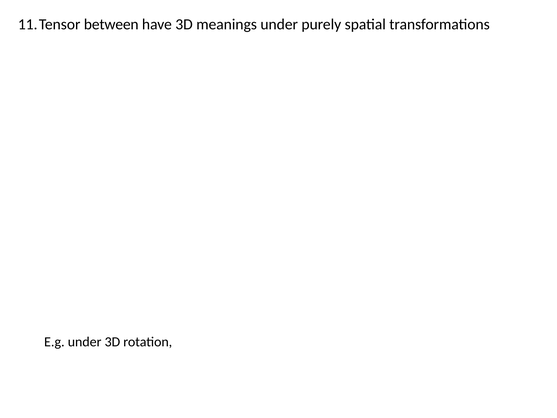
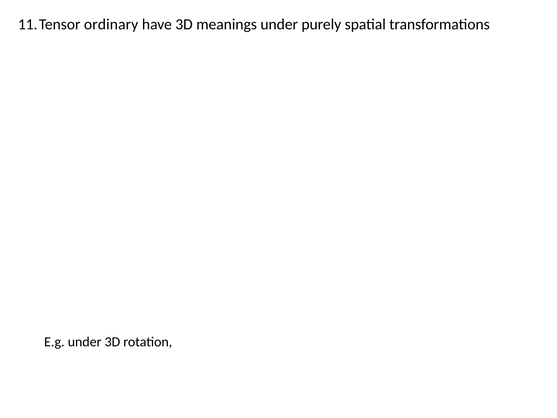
between: between -> ordinary (111, 24)
